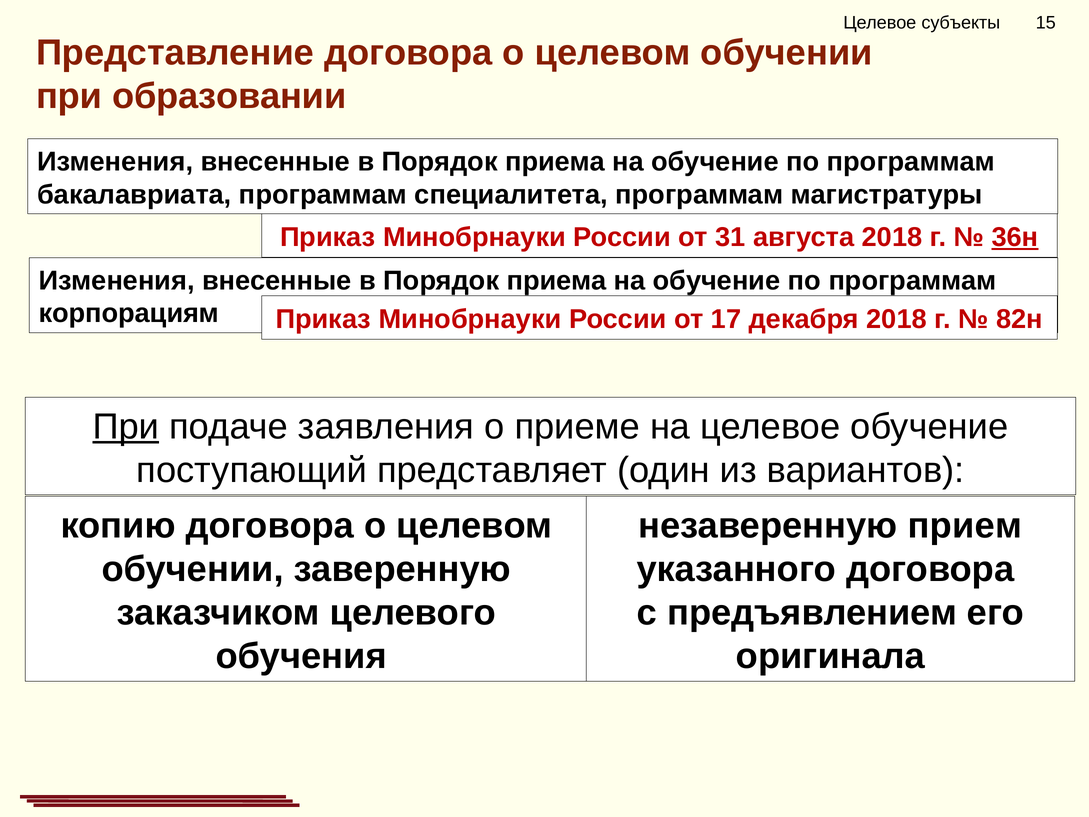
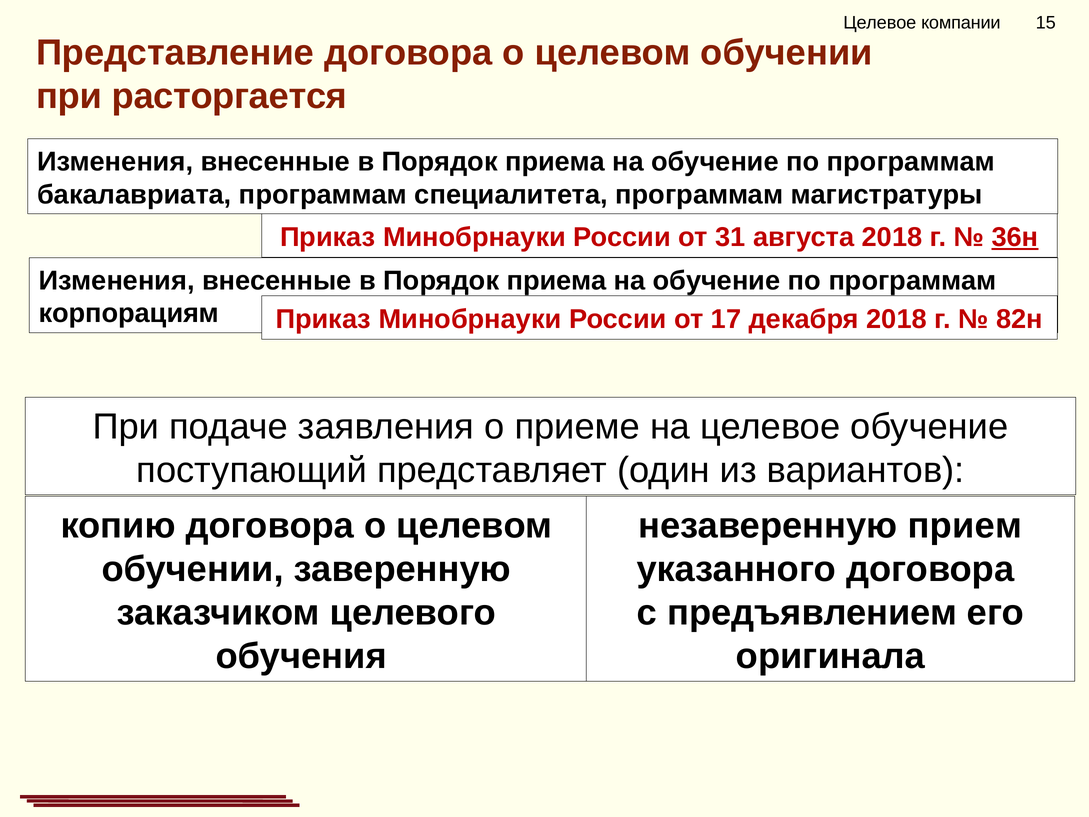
субъекты: субъекты -> компании (961, 23)
образовании: образовании -> расторгается (229, 96)
При underline: present -> none (126, 427)
